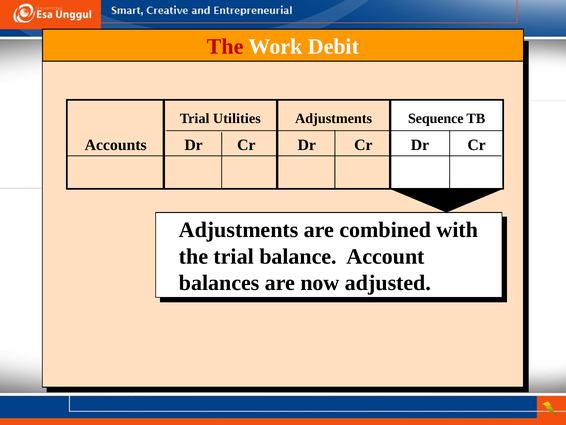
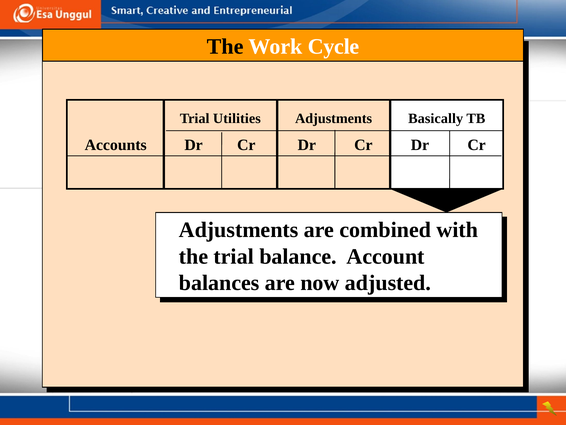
The colour: red -> black (225, 47)
Debit: Debit -> Cycle (334, 47)
Sequence: Sequence -> Basically (436, 119)
